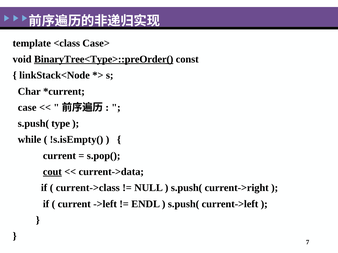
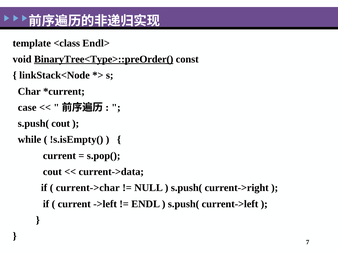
Case>: Case> -> Endl> (96, 43)
s.push( type: type -> cout (61, 124)
cout underline: present -> none (52, 172)
current->class: current->class -> current->char (88, 188)
